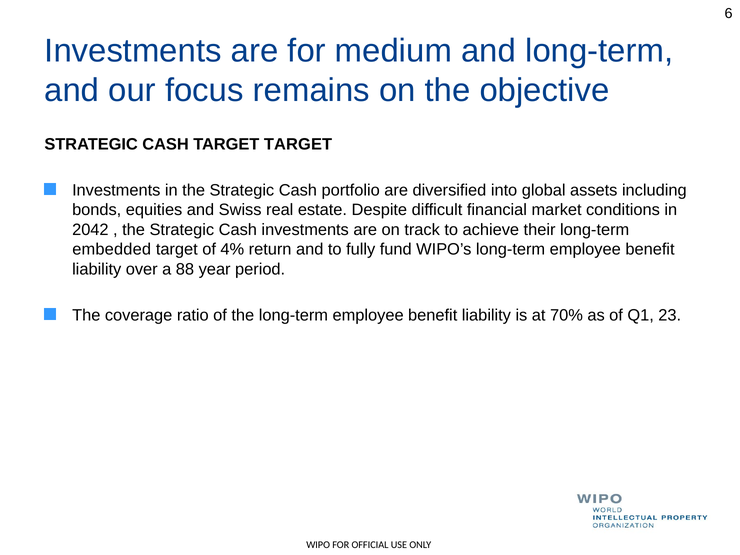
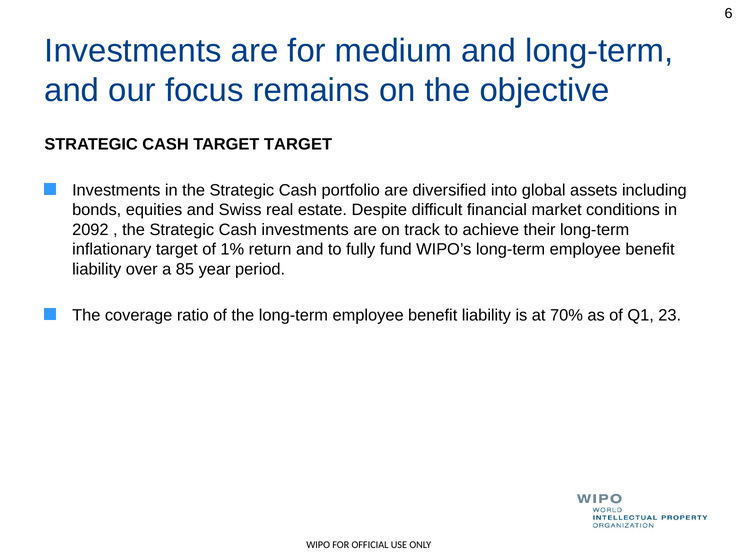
2042: 2042 -> 2092 (90, 230)
embedded: embedded -> inflationary (112, 249)
4%: 4% -> 1% (232, 249)
88: 88 -> 85 (185, 269)
